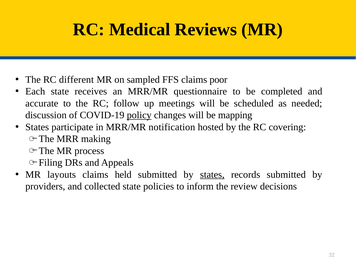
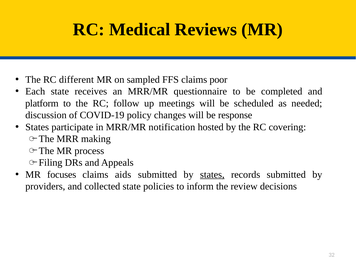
accurate: accurate -> platform (42, 103)
policy underline: present -> none (139, 115)
mapping: mapping -> response (235, 115)
layouts: layouts -> focuses (62, 175)
held: held -> aids (123, 175)
